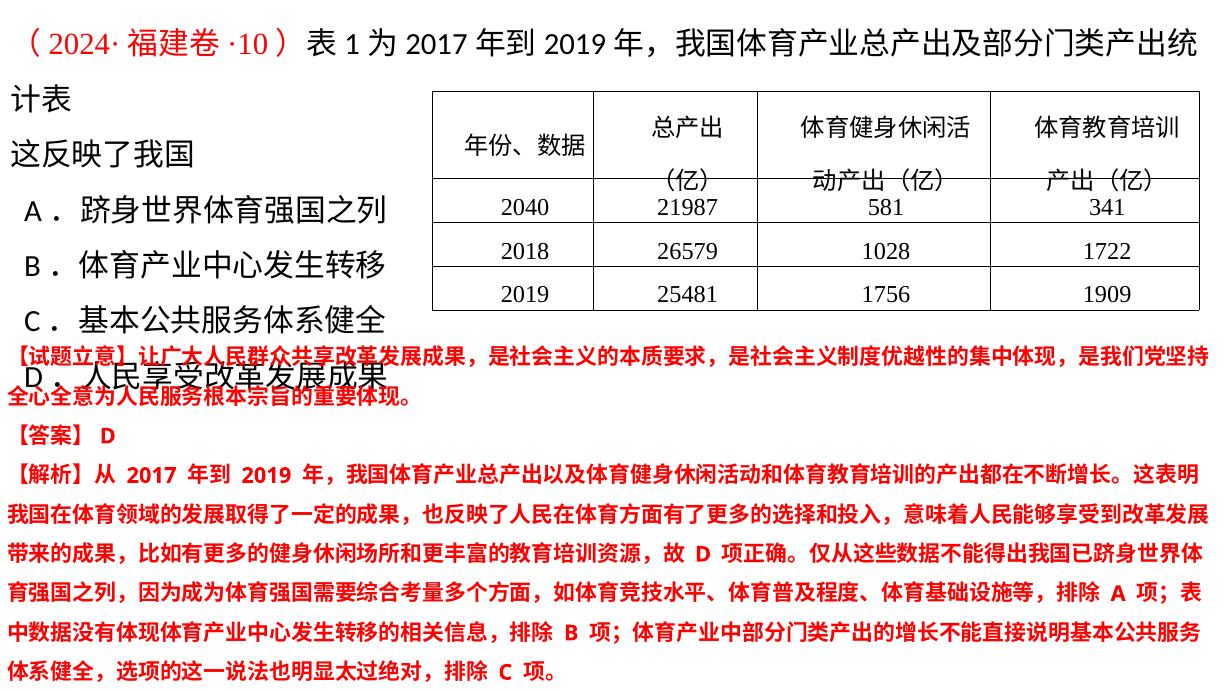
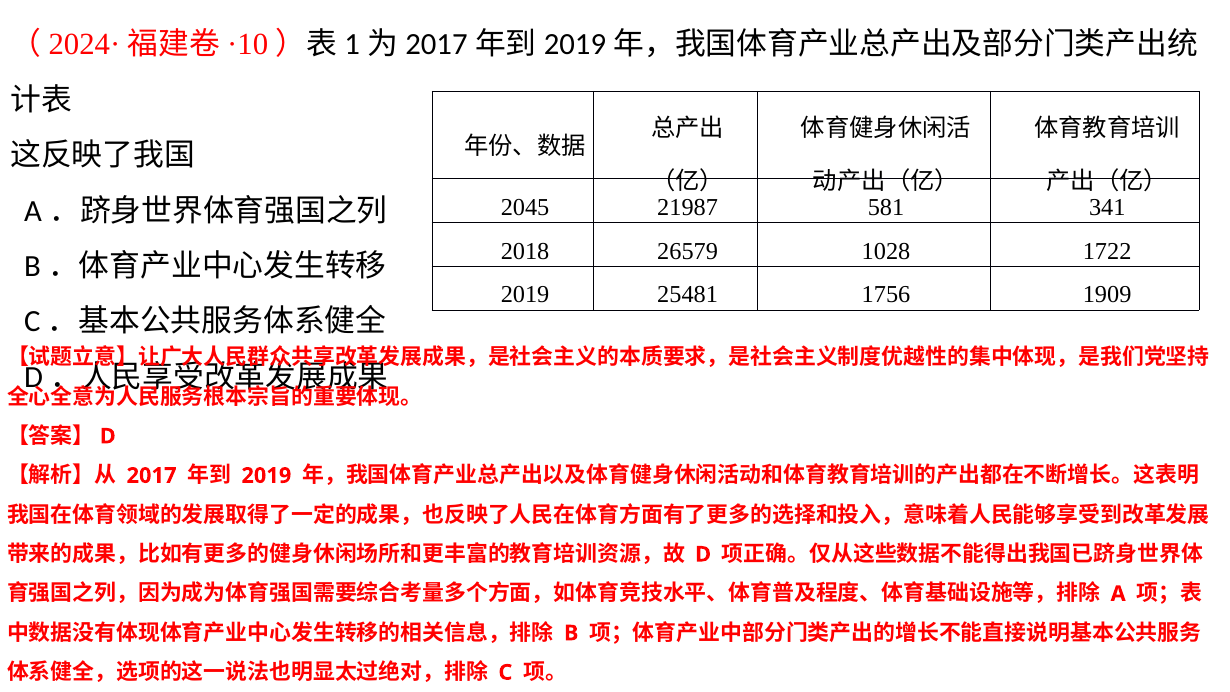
2040: 2040 -> 2045 (525, 207)
